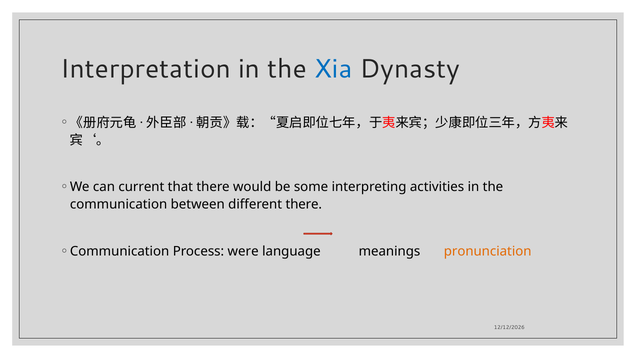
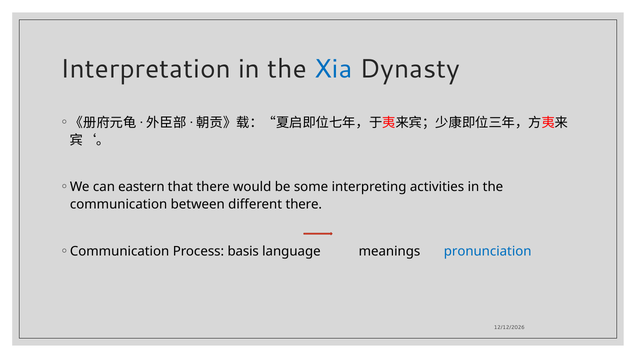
current: current -> eastern (141, 187)
were: were -> basis (243, 251)
pronunciation colour: orange -> blue (488, 251)
